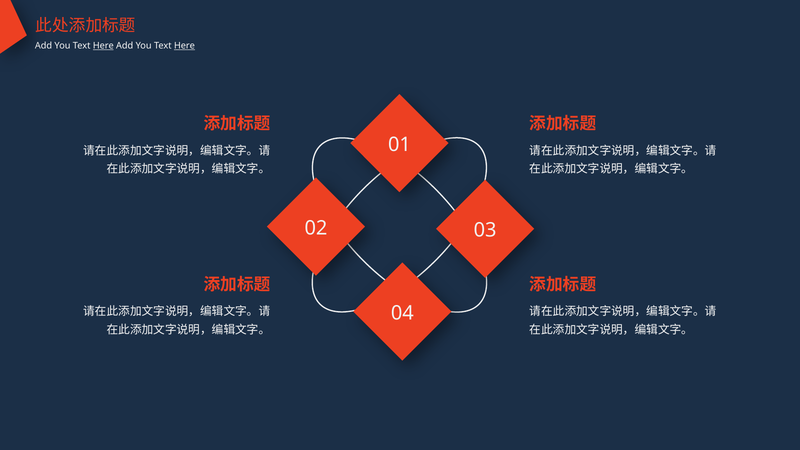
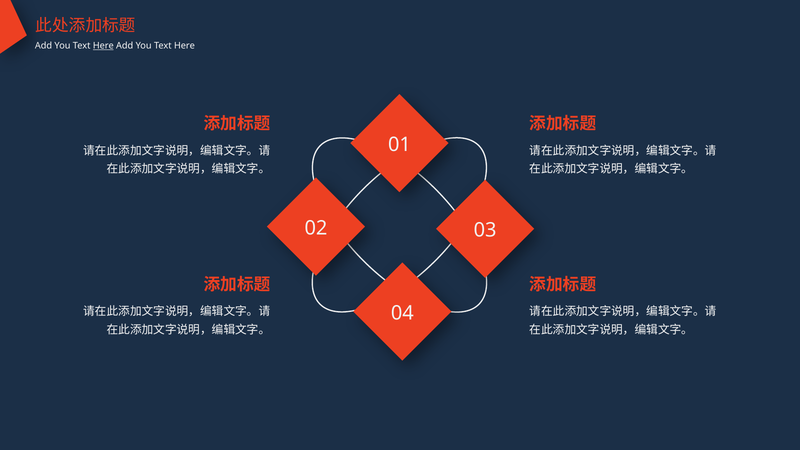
Here underline: present -> none (184, 46)
